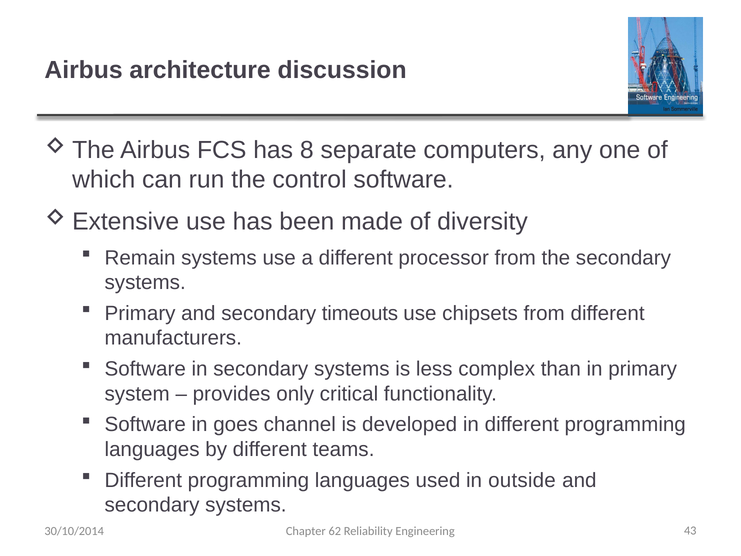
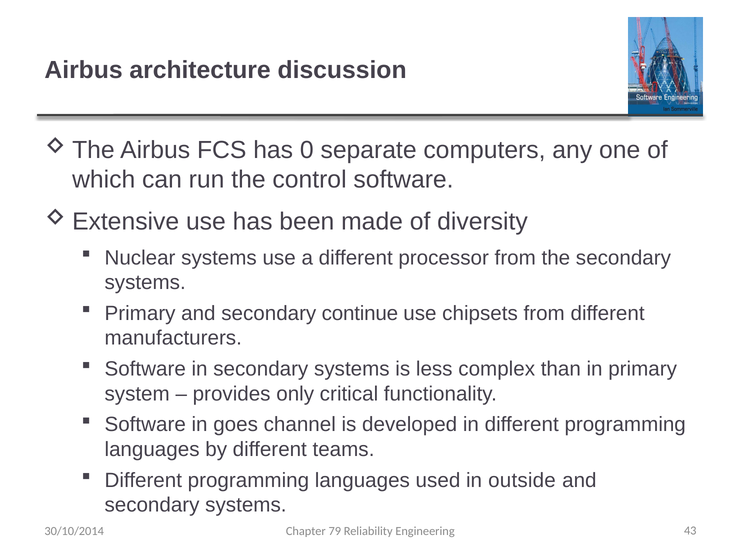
8: 8 -> 0 (307, 150)
Remain: Remain -> Nuclear (140, 258)
timeouts: timeouts -> continue (360, 313)
62: 62 -> 79 (335, 531)
